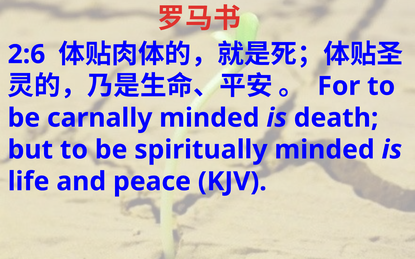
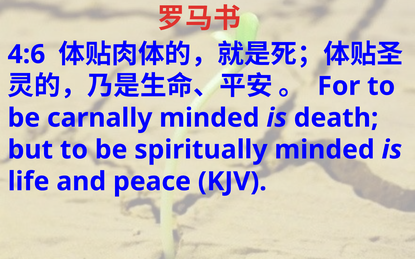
2:6: 2:6 -> 4:6 (26, 54)
